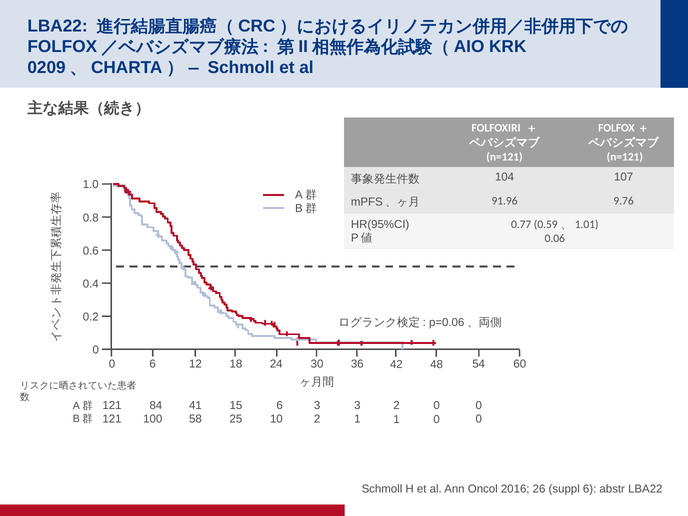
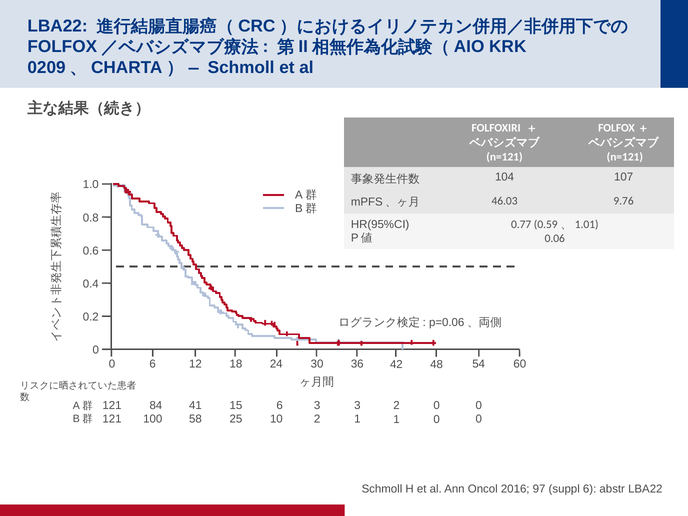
91.96: 91.96 -> 46.03 (505, 201)
26: 26 -> 97 (539, 489)
